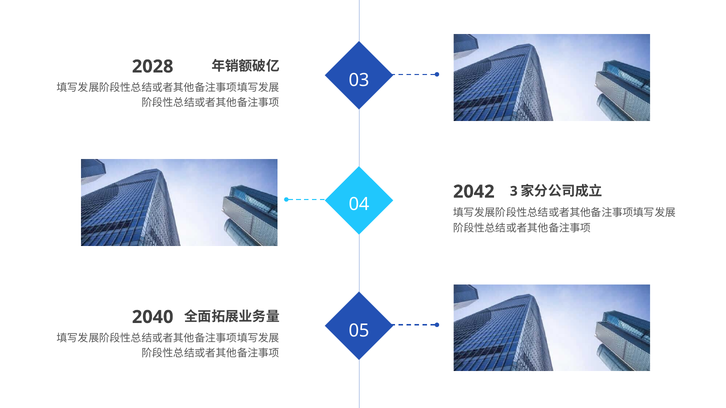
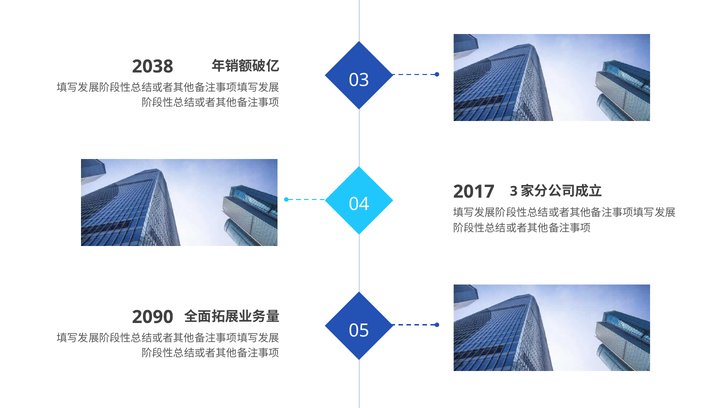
2028: 2028 -> 2038 (153, 67)
2042: 2042 -> 2017 (474, 192)
2040: 2040 -> 2090 (153, 317)
